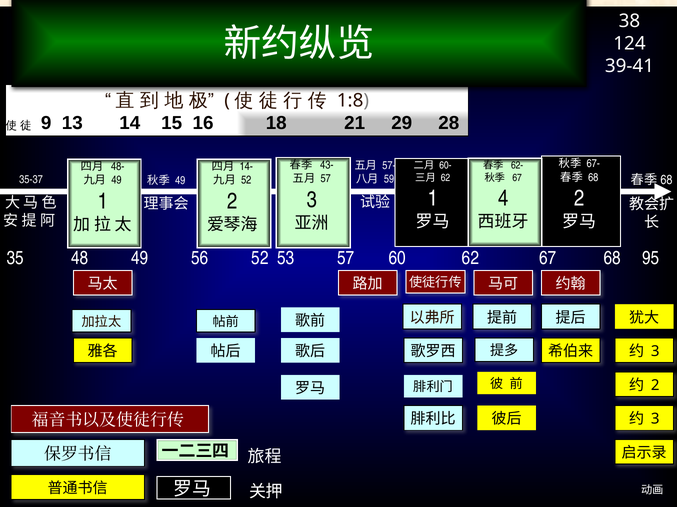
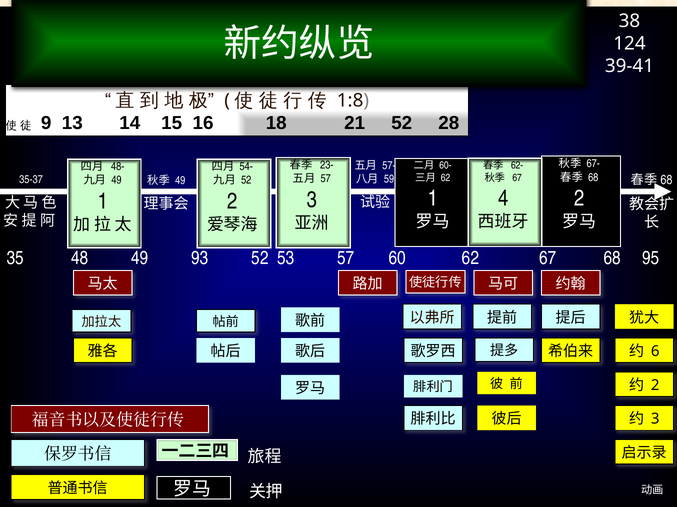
21 29: 29 -> 52 (402, 123)
43-: 43- -> 23- (327, 165)
14-: 14- -> 54- (246, 167)
56: 56 -> 93 (200, 259)
3: 3 -> 6 (655, 352)
